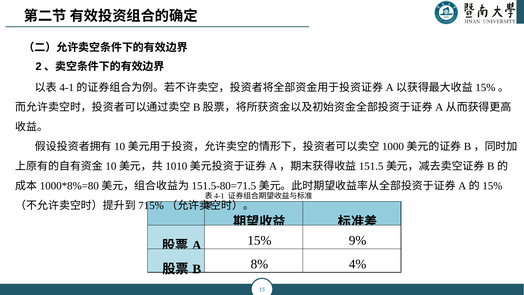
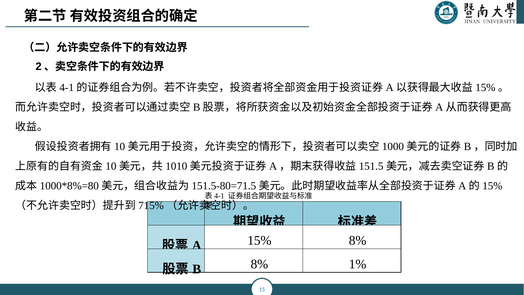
15% 9%: 9% -> 8% (358, 241)
4%: 4% -> 1% (358, 264)
